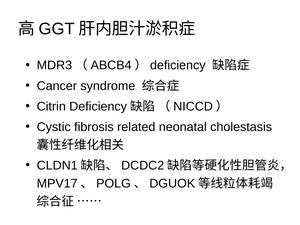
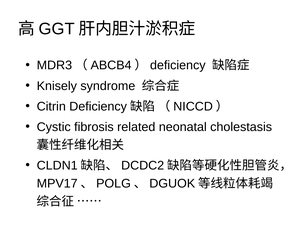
Cancer: Cancer -> Knisely (57, 86)
